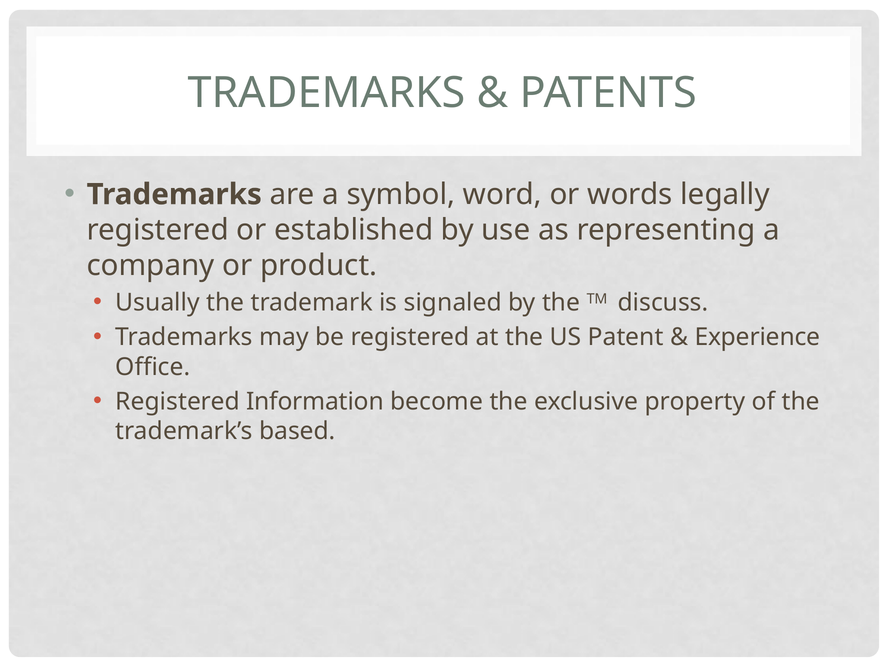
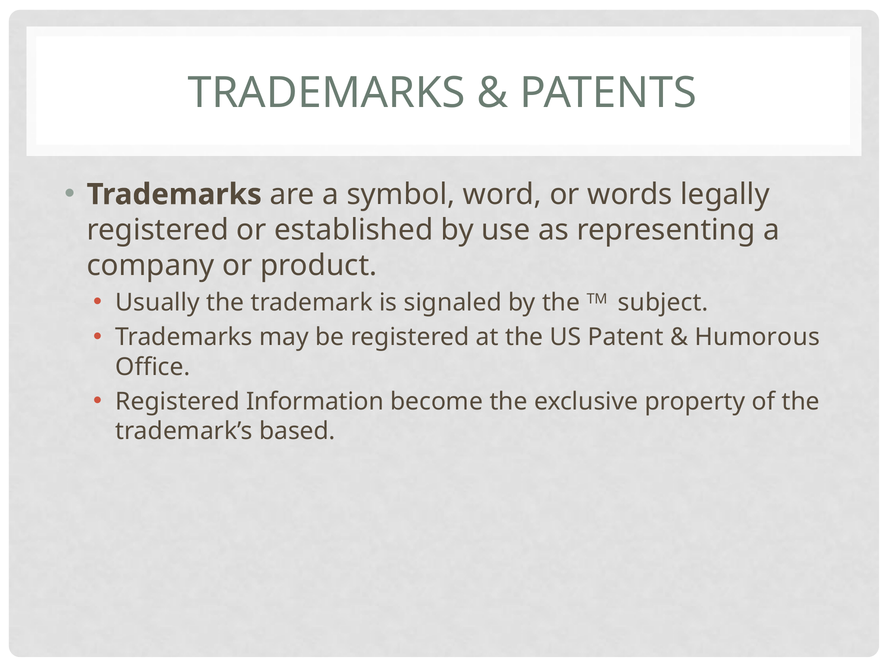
discuss: discuss -> subject (663, 303)
Experience: Experience -> Humorous (757, 337)
